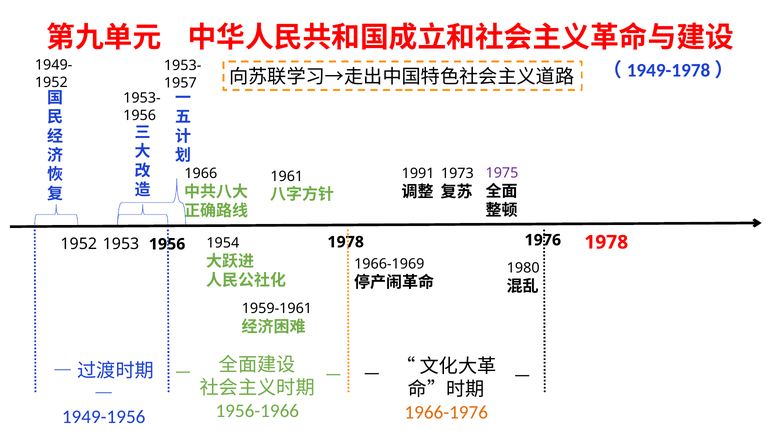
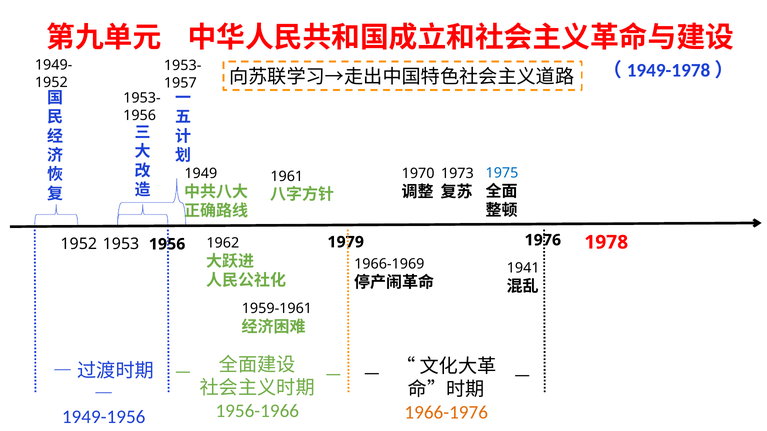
1975 colour: purple -> blue (502, 173)
1966: 1966 -> 1949 (201, 174)
1991: 1991 -> 1970 (418, 174)
1954: 1954 -> 1962 (223, 243)
1956 1978: 1978 -> 1979 (346, 242)
1980: 1980 -> 1941 (523, 268)
